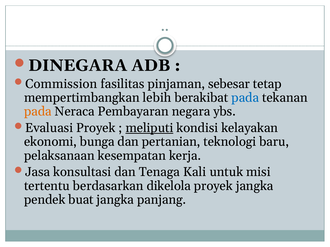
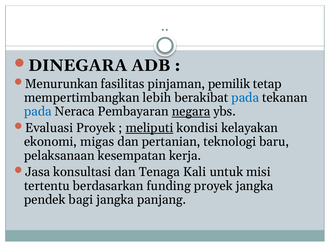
Commission: Commission -> Menurunkan (61, 84)
sebesar: sebesar -> pemilik (229, 84)
pada colour: orange -> blue (38, 112)
negara underline: none -> present (191, 112)
bunga: bunga -> migas (97, 142)
dikelola: dikelola -> funding (169, 186)
buat: buat -> bagi (81, 200)
